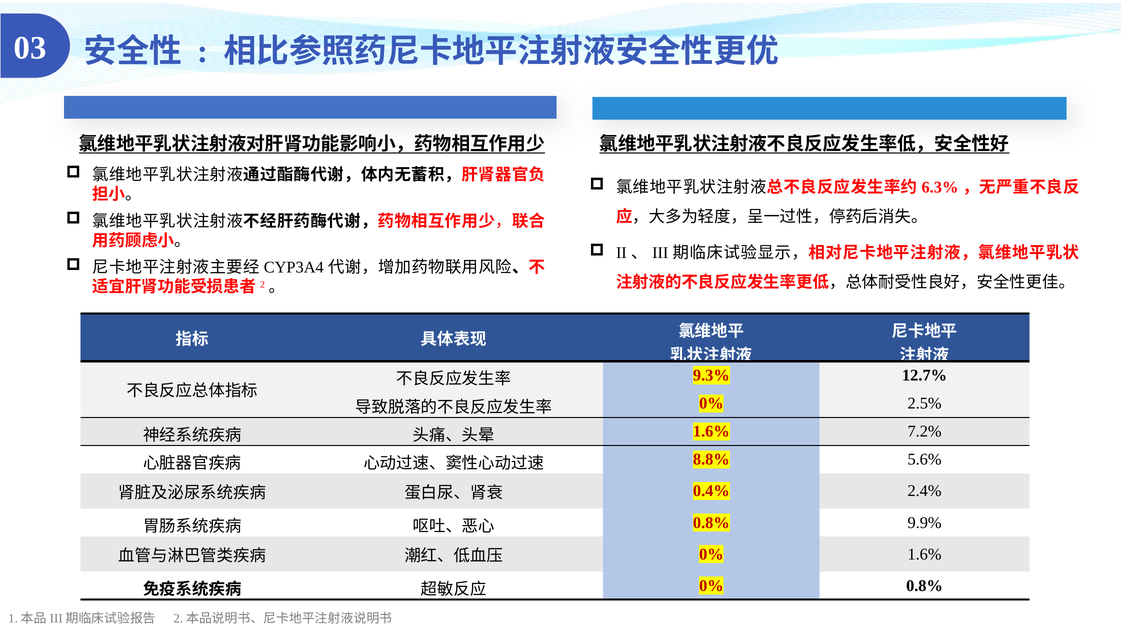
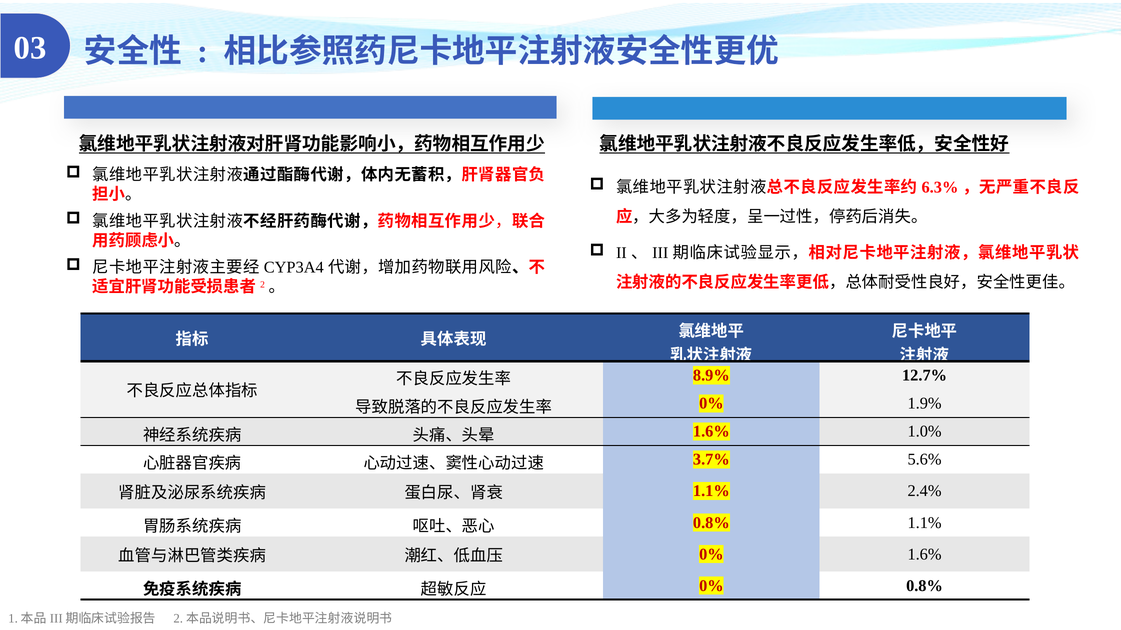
9.3%: 9.3% -> 8.9% (711, 376)
2.5%: 2.5% -> 1.9% (925, 404)
7.2%: 7.2% -> 1.0% (925, 432)
8.8%: 8.8% -> 3.7% (711, 460)
0.4%: 0.4% -> 1.1% (711, 492)
0.8% 9.9%: 9.9% -> 1.1% (925, 523)
